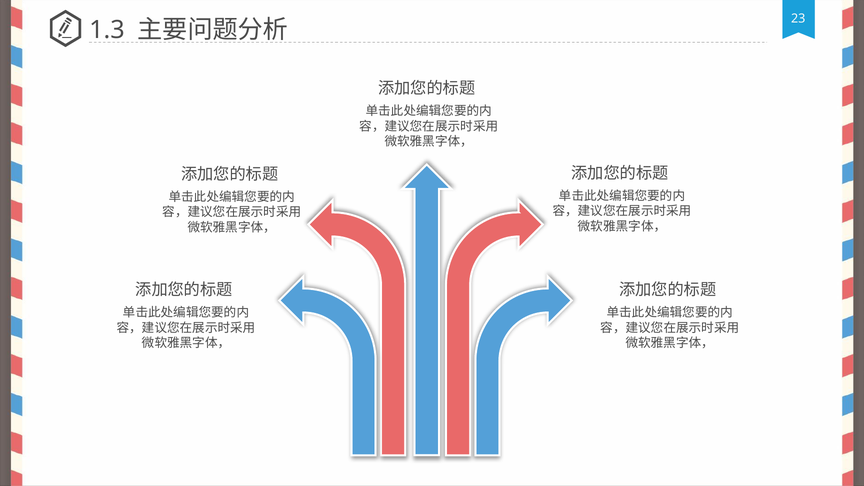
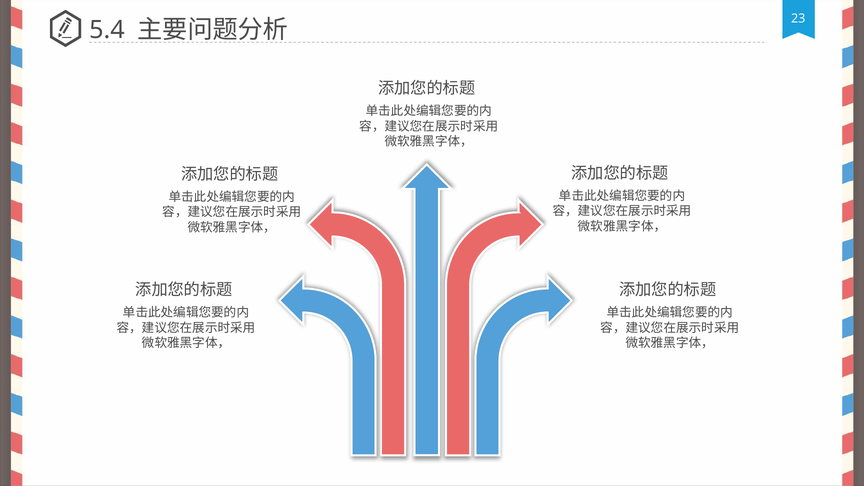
1.3: 1.3 -> 5.4 (107, 30)
